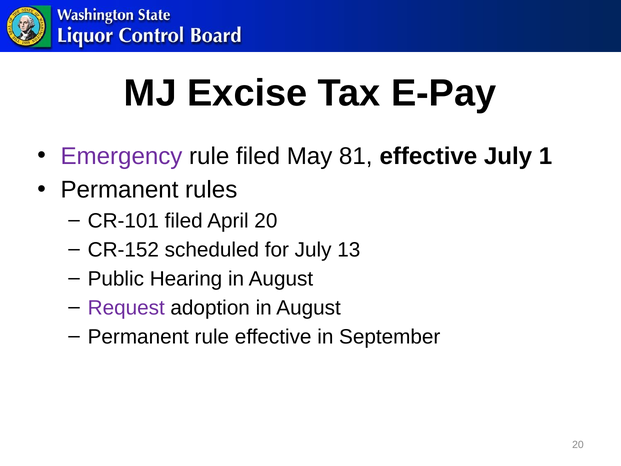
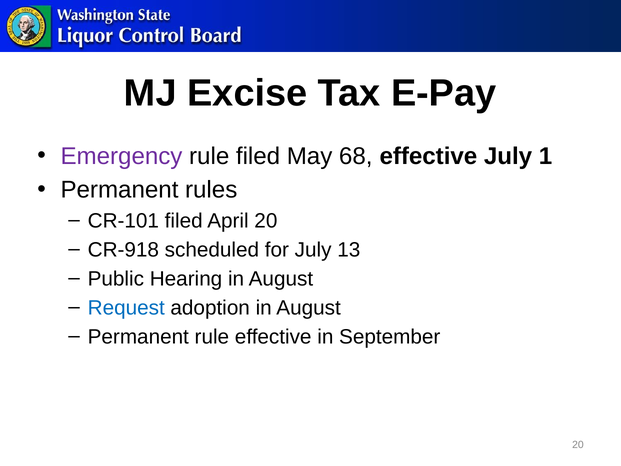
81: 81 -> 68 (356, 156)
CR-152: CR-152 -> CR-918 (123, 250)
Request colour: purple -> blue (126, 308)
